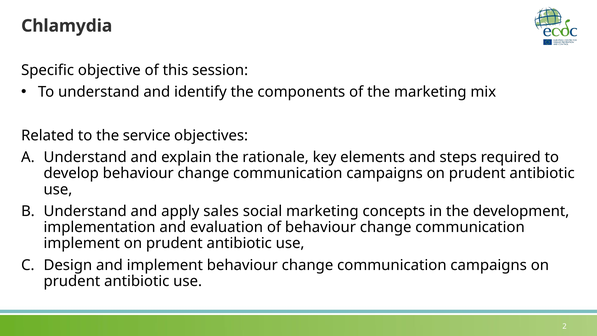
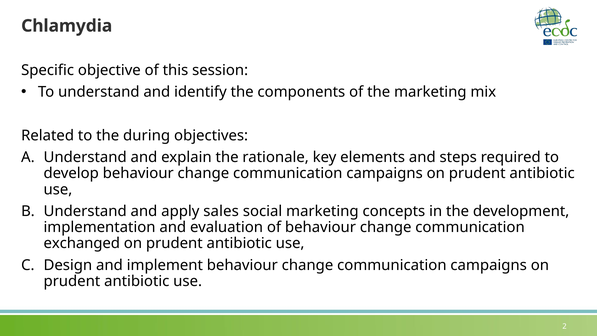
service: service -> during (147, 135)
implement: implement -> exchanged (82, 243)
